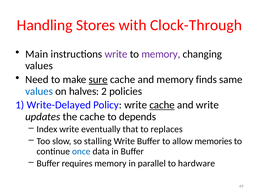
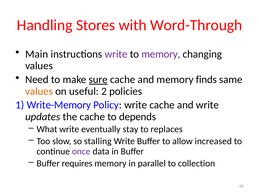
Clock-Through: Clock-Through -> Word-Through (196, 25)
values colour: blue -> orange (39, 91)
halves: halves -> useful (84, 91)
Write-Delayed: Write-Delayed -> Write-Memory (59, 105)
cache underline: present -> none (162, 105)
Index: Index -> What (47, 129)
that: that -> stay (130, 129)
memories: memories -> increased (213, 141)
once colour: blue -> purple (81, 151)
hardware: hardware -> collection (197, 163)
